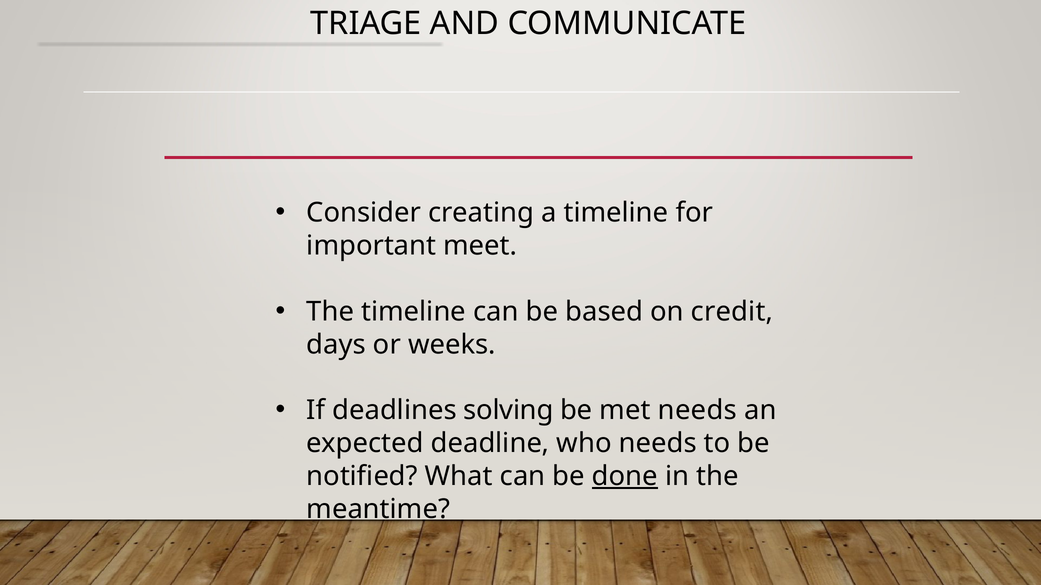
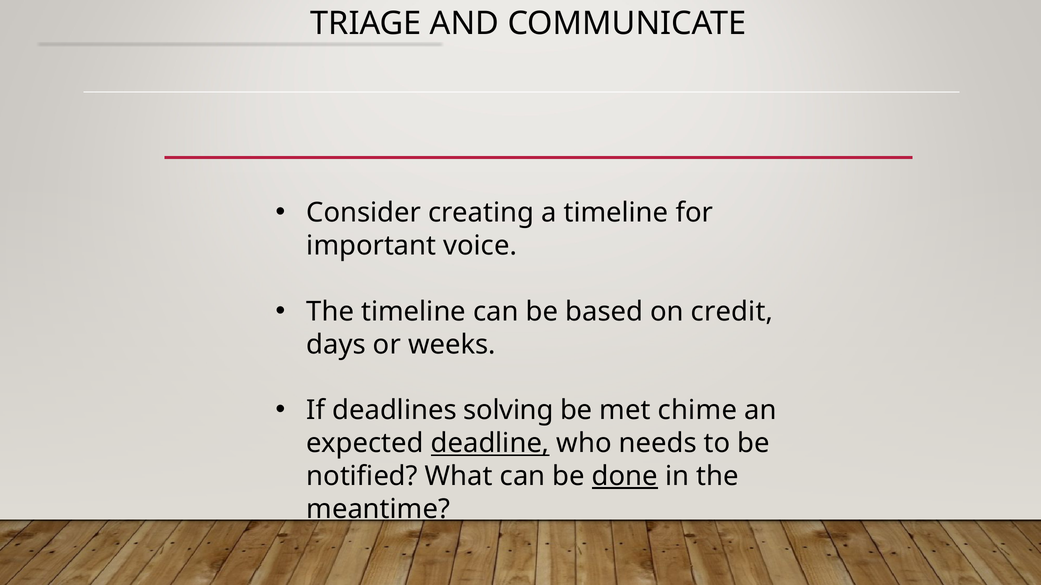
meet: meet -> voice (480, 246)
met needs: needs -> chime (697, 411)
deadline underline: none -> present (490, 444)
